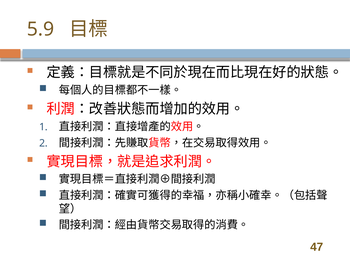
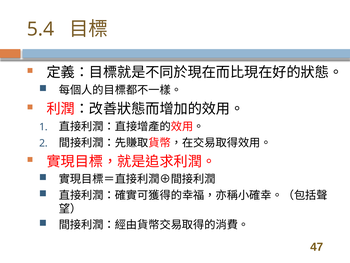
5.9: 5.9 -> 5.4 (41, 29)
